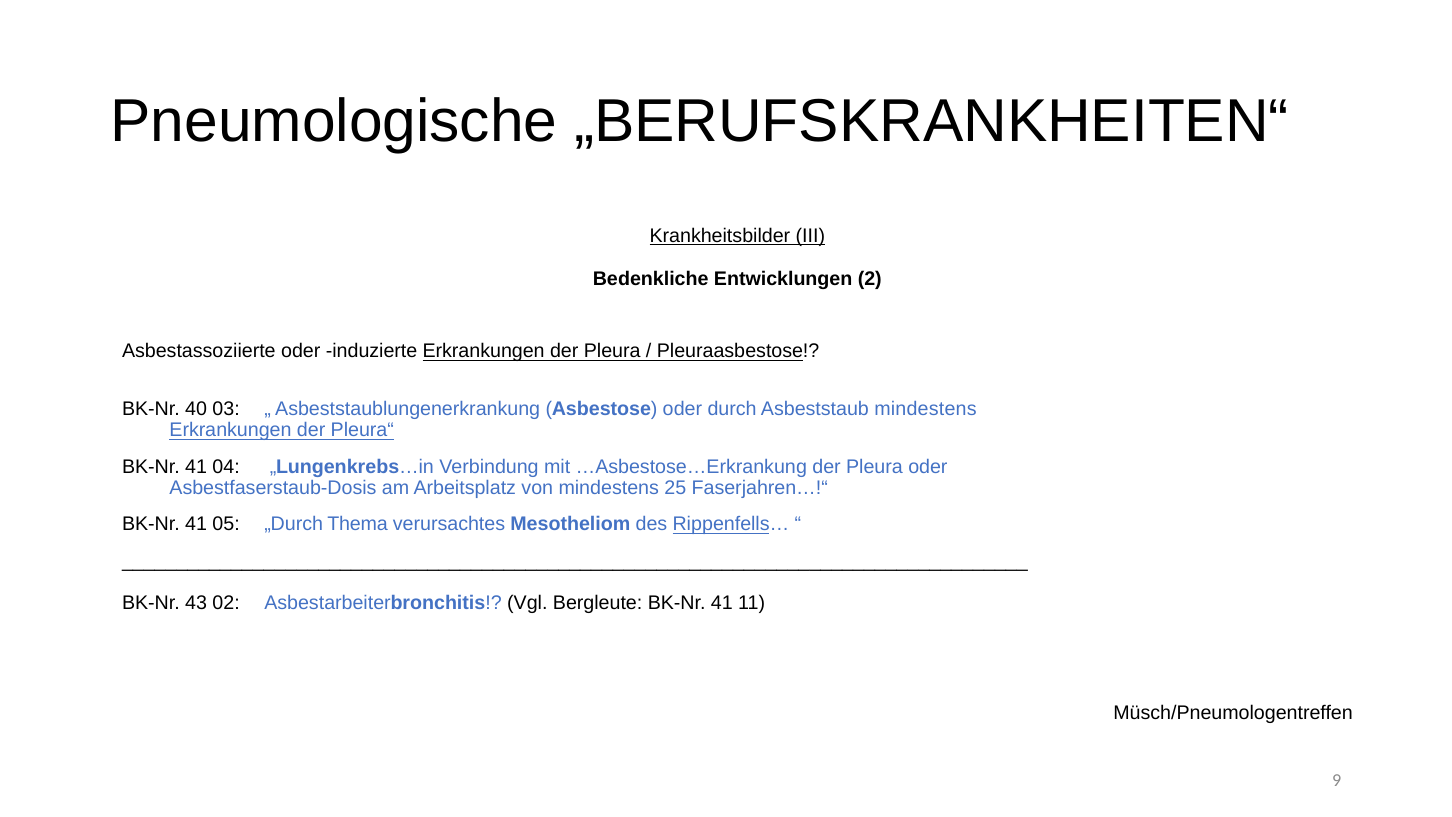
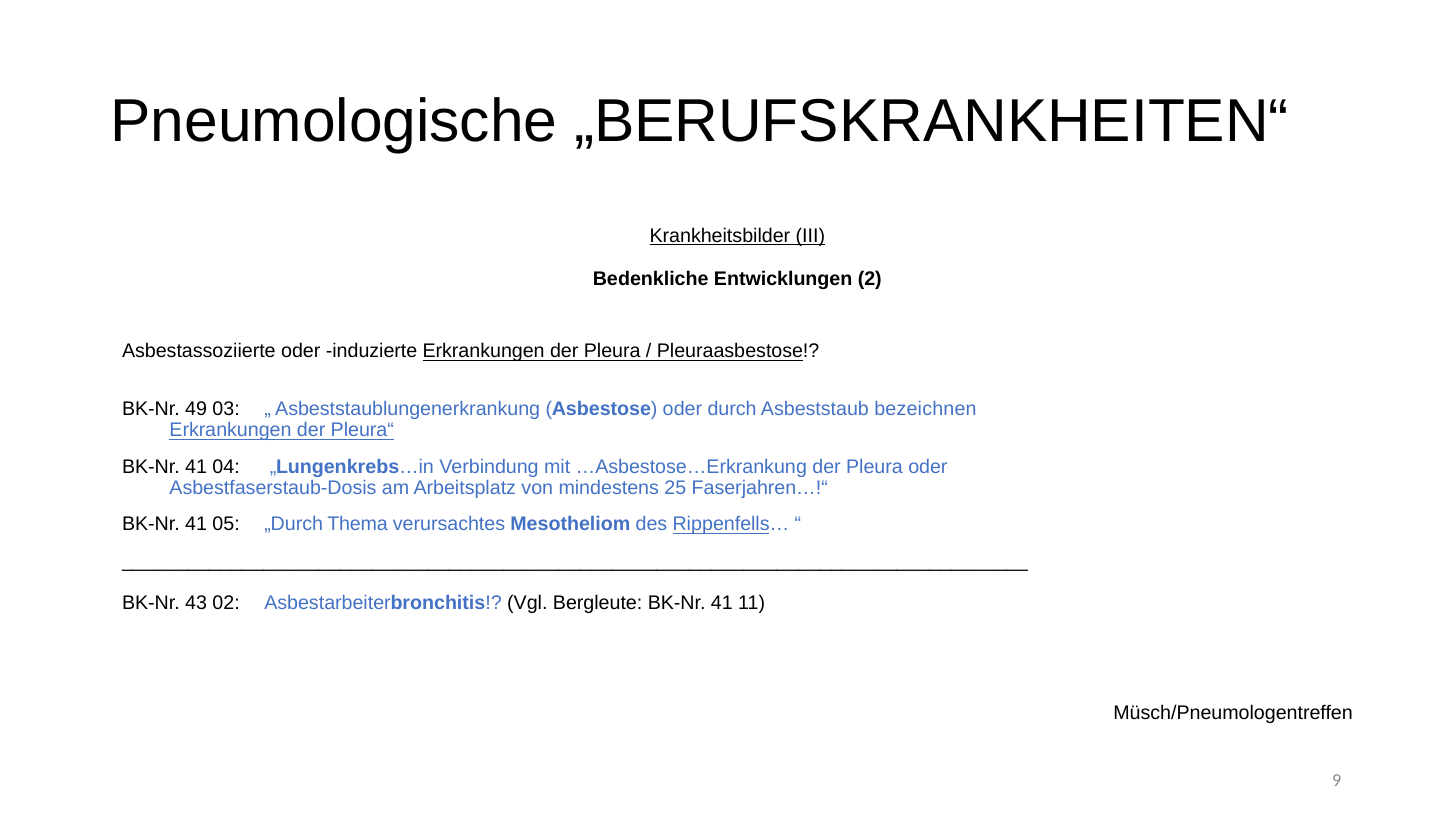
40: 40 -> 49 (196, 409)
Asbeststaub mindestens: mindestens -> bezeichnen (925, 409)
